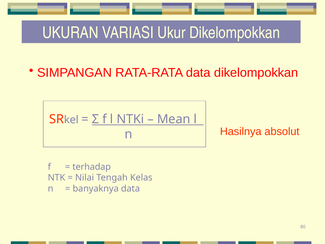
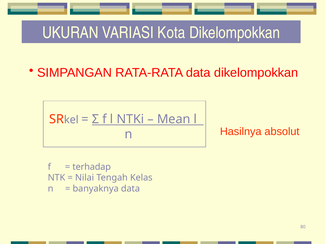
Ukur: Ukur -> Kota (171, 33)
